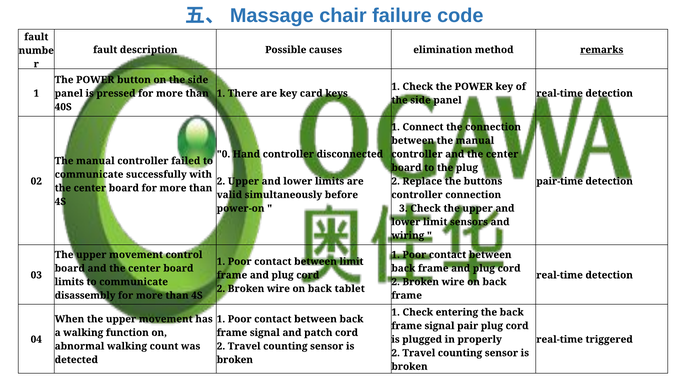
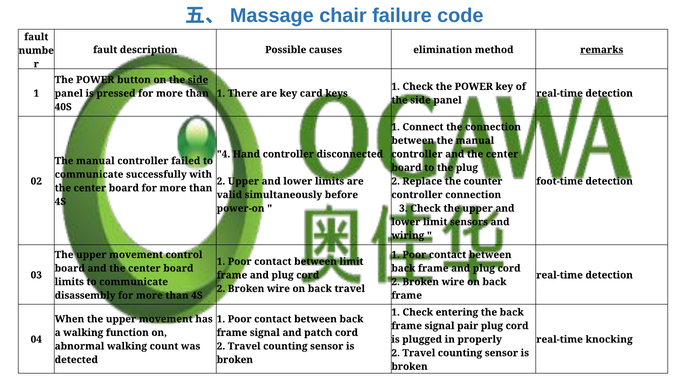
side underline: none -> present (198, 80)
0: 0 -> 4 (223, 154)
buttons: buttons -> counter (483, 181)
pair-time: pair-time -> foot-time (560, 181)
back tablet: tablet -> travel (350, 288)
triggered: triggered -> knocking (609, 339)
